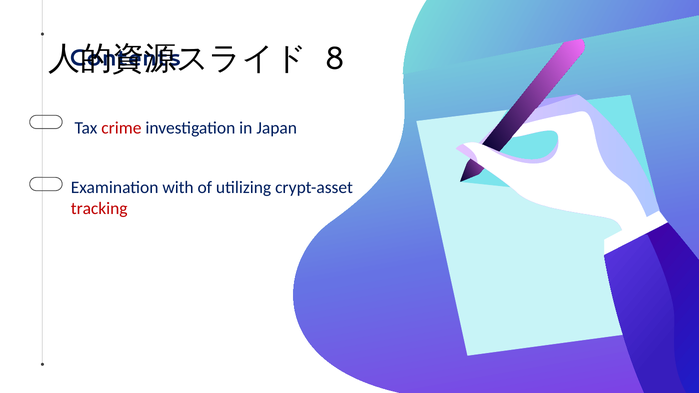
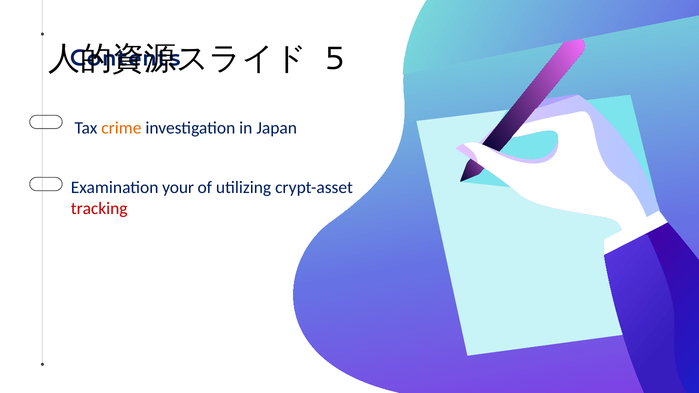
8: 8 -> 5 (335, 59)
crime colour: red -> orange (121, 128)
with: with -> your (178, 188)
